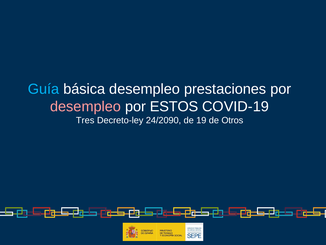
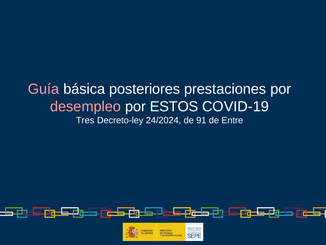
Guía colour: light blue -> pink (44, 89)
básica desempleo: desempleo -> posteriores (145, 89)
24/2090: 24/2090 -> 24/2024 (164, 120)
19: 19 -> 91 (201, 120)
Otros: Otros -> Entre (232, 120)
